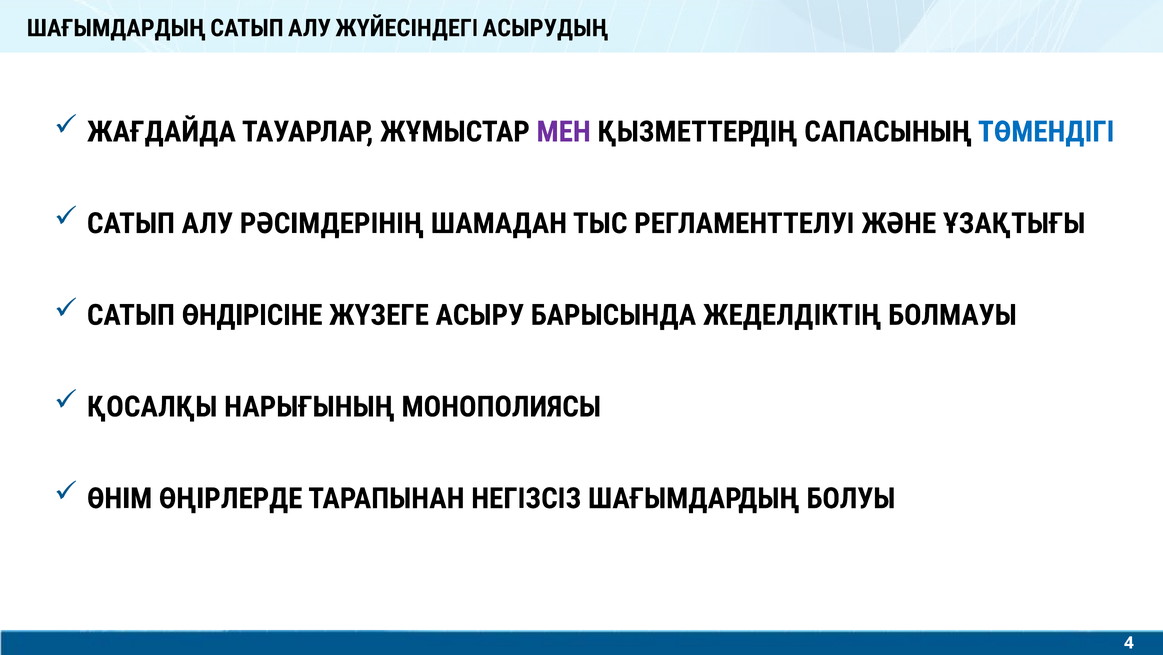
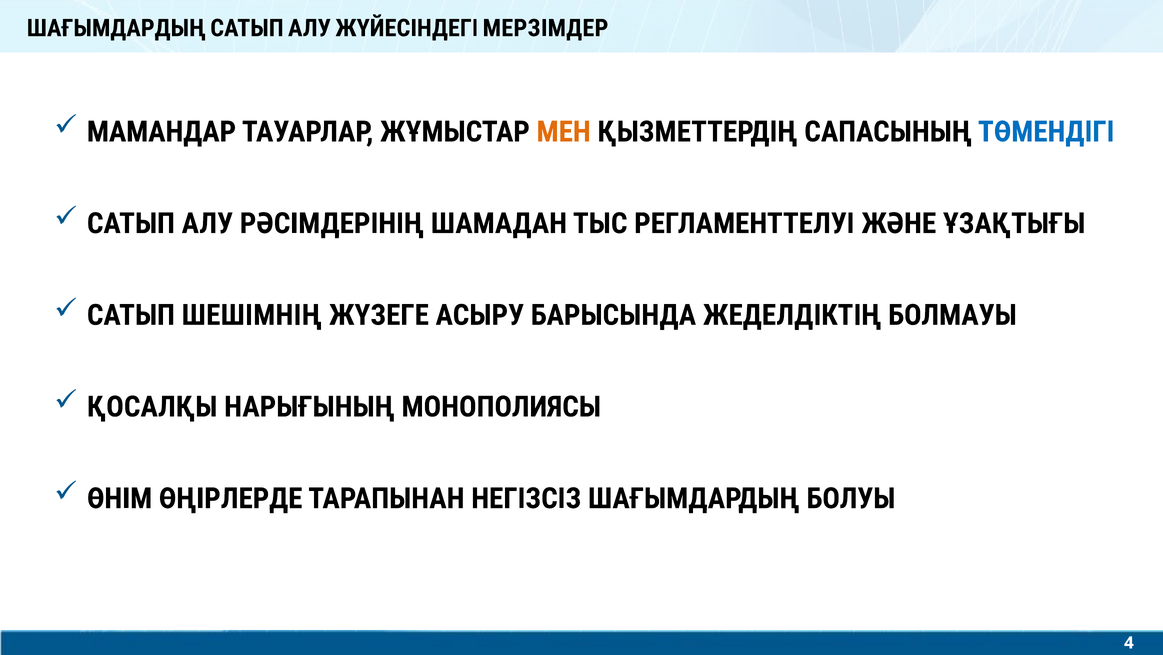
АСЫРУДЫҢ: АСЫРУДЫҢ -> МЕРЗІМДЕР (546, 28)
ЖАҒДАЙДА: ЖАҒДАЙДА -> МАМАНДАР (162, 132)
МЕН colour: purple -> orange (564, 132)
ӨНДІРІСІНЕ: ӨНДІРІСІНЕ -> ШЕШІМНІҢ (252, 315)
